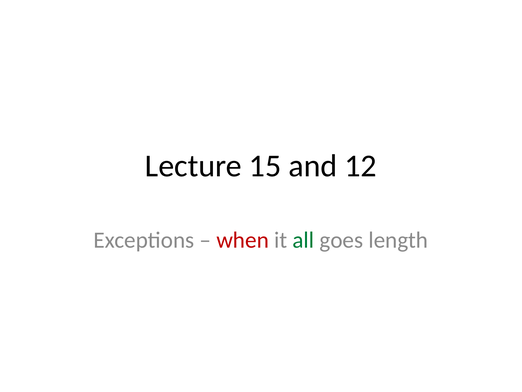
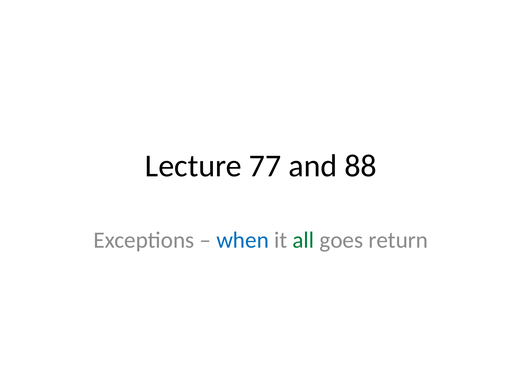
15: 15 -> 77 (265, 166)
12: 12 -> 88 (361, 166)
when colour: red -> blue (243, 240)
length: length -> return (398, 240)
